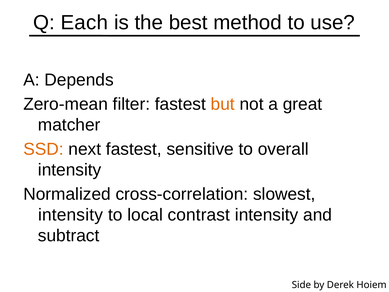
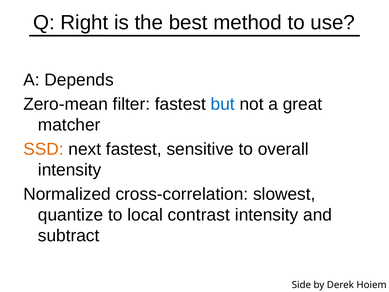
Each: Each -> Right (84, 23)
but colour: orange -> blue (223, 104)
intensity: intensity -> quantize (71, 215)
